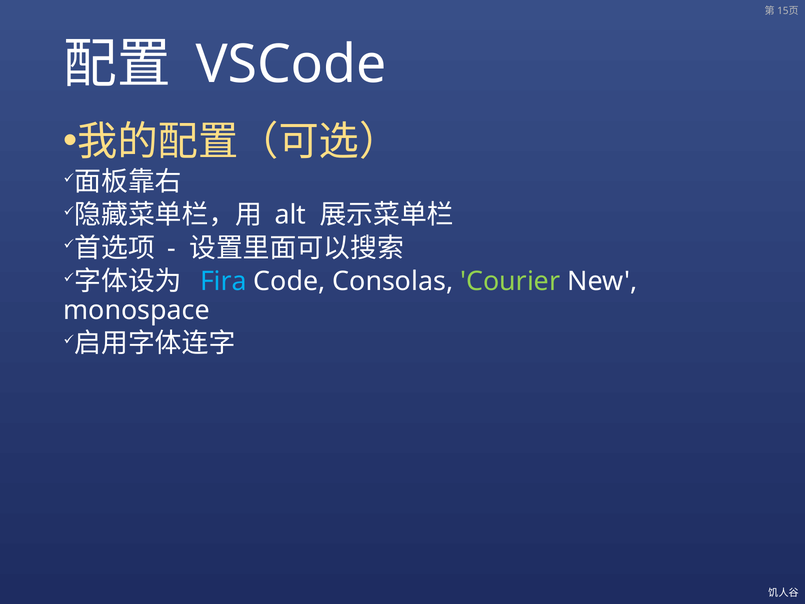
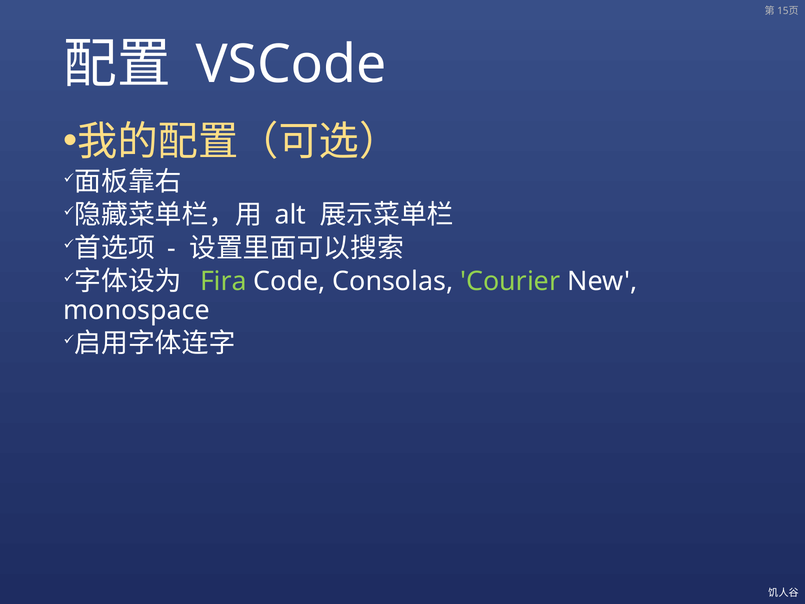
Fira colour: light blue -> light green (223, 281)
